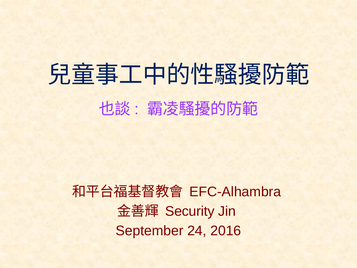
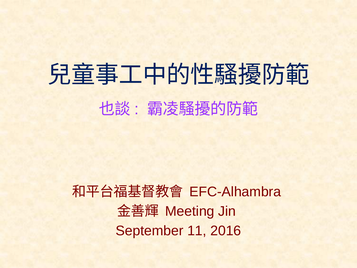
Security: Security -> Meeting (190, 211)
24: 24 -> 11 (197, 231)
